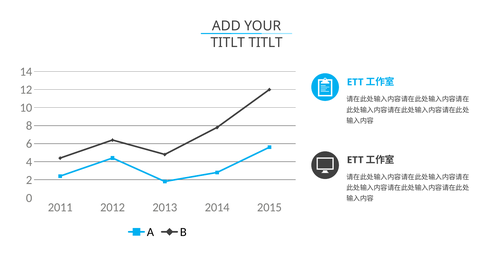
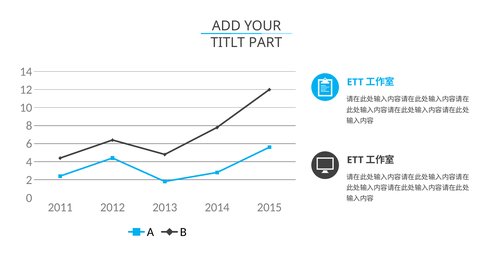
TITLT TITLT: TITLT -> PART (265, 42)
